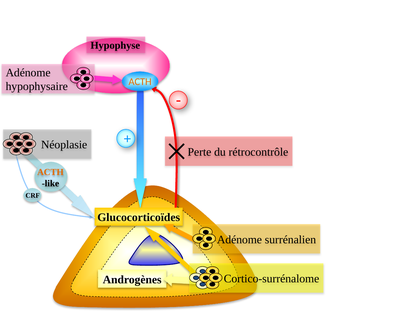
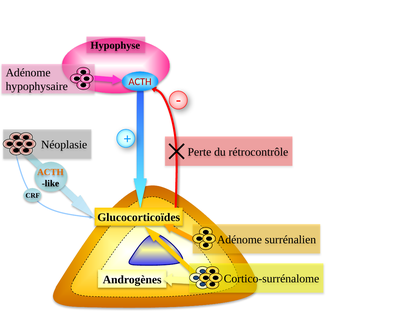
ACTH colour: orange -> red (140, 82)
